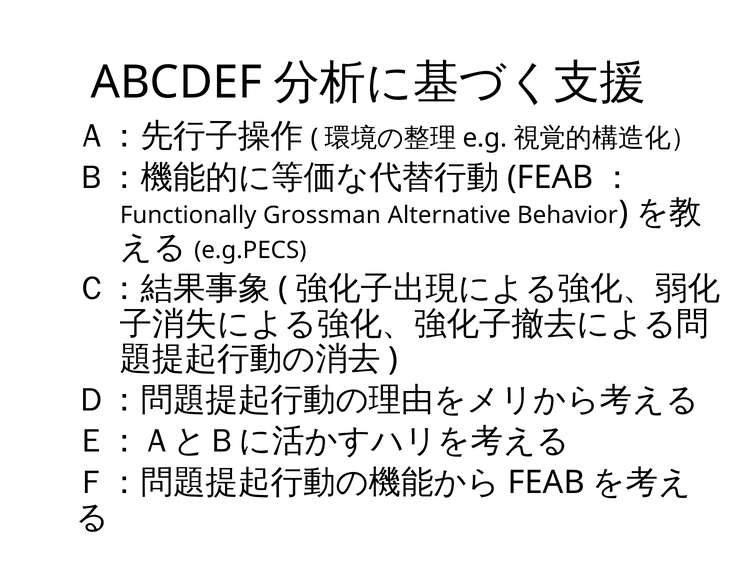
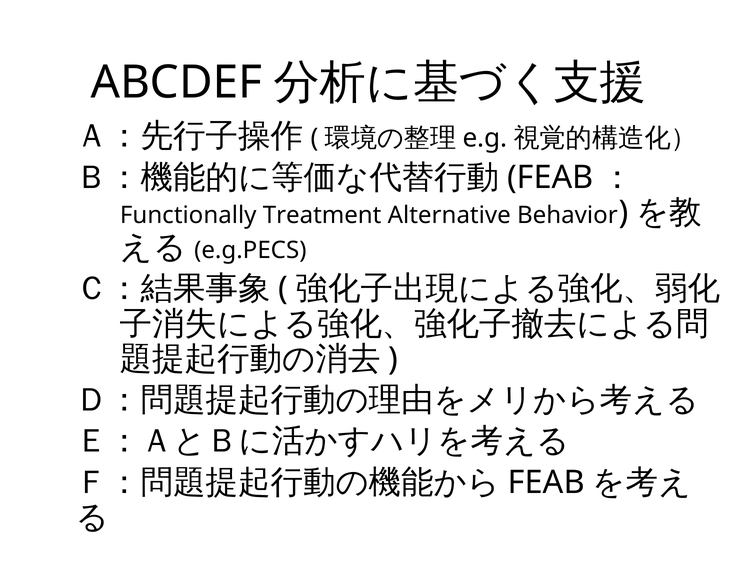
Grossman: Grossman -> Treatment (322, 215)
